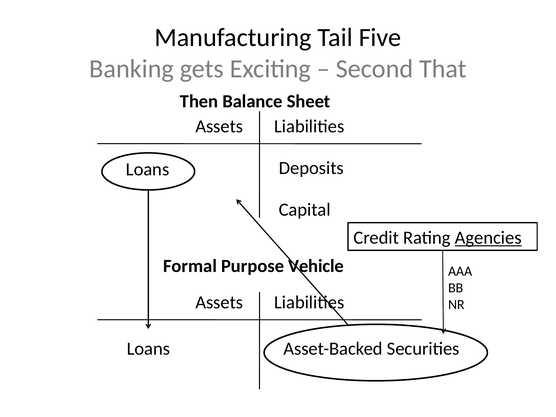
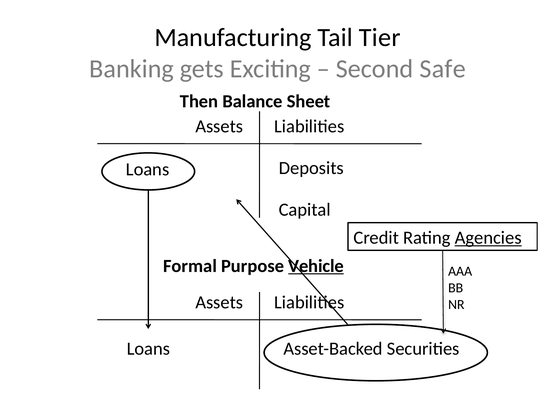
Five: Five -> Tier (380, 38)
That: That -> Safe (443, 69)
Vehicle underline: none -> present (316, 266)
